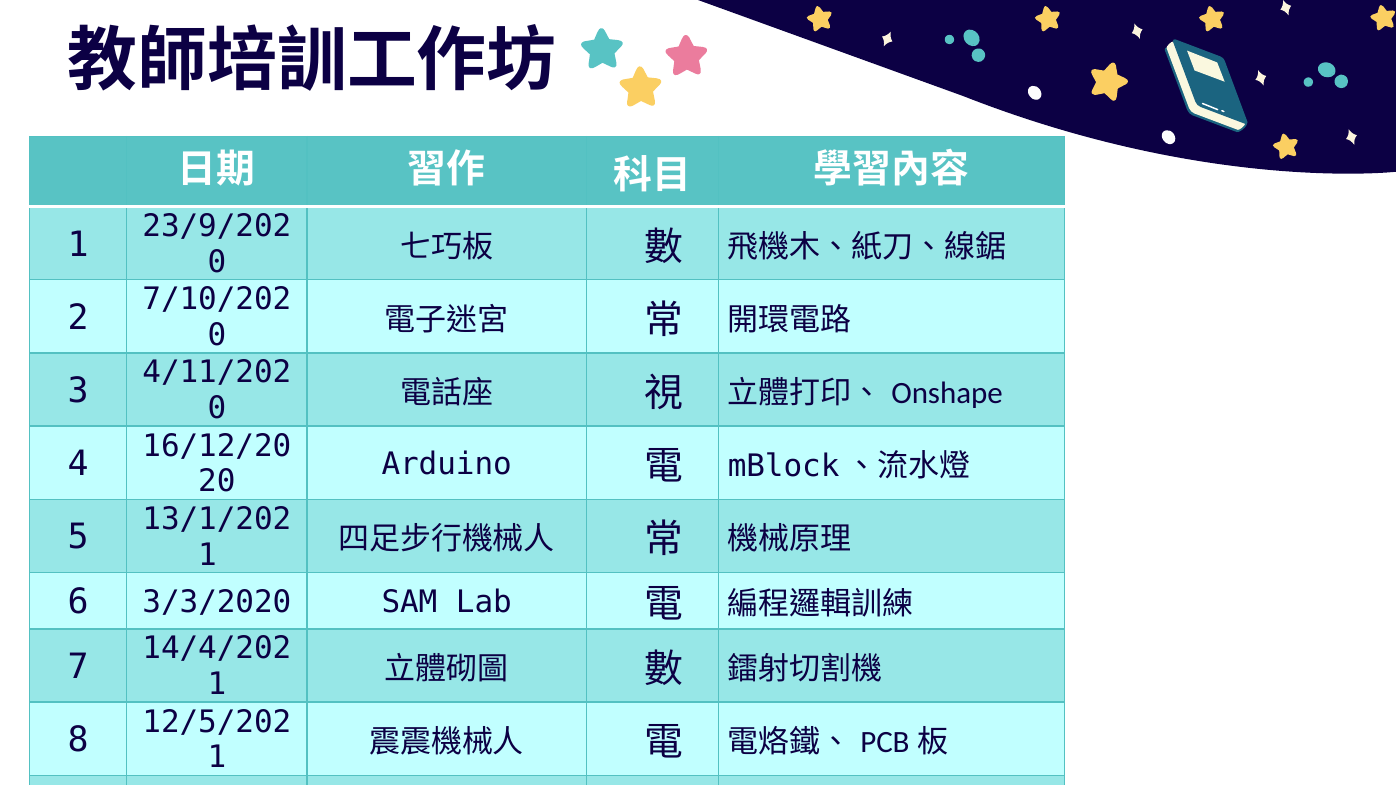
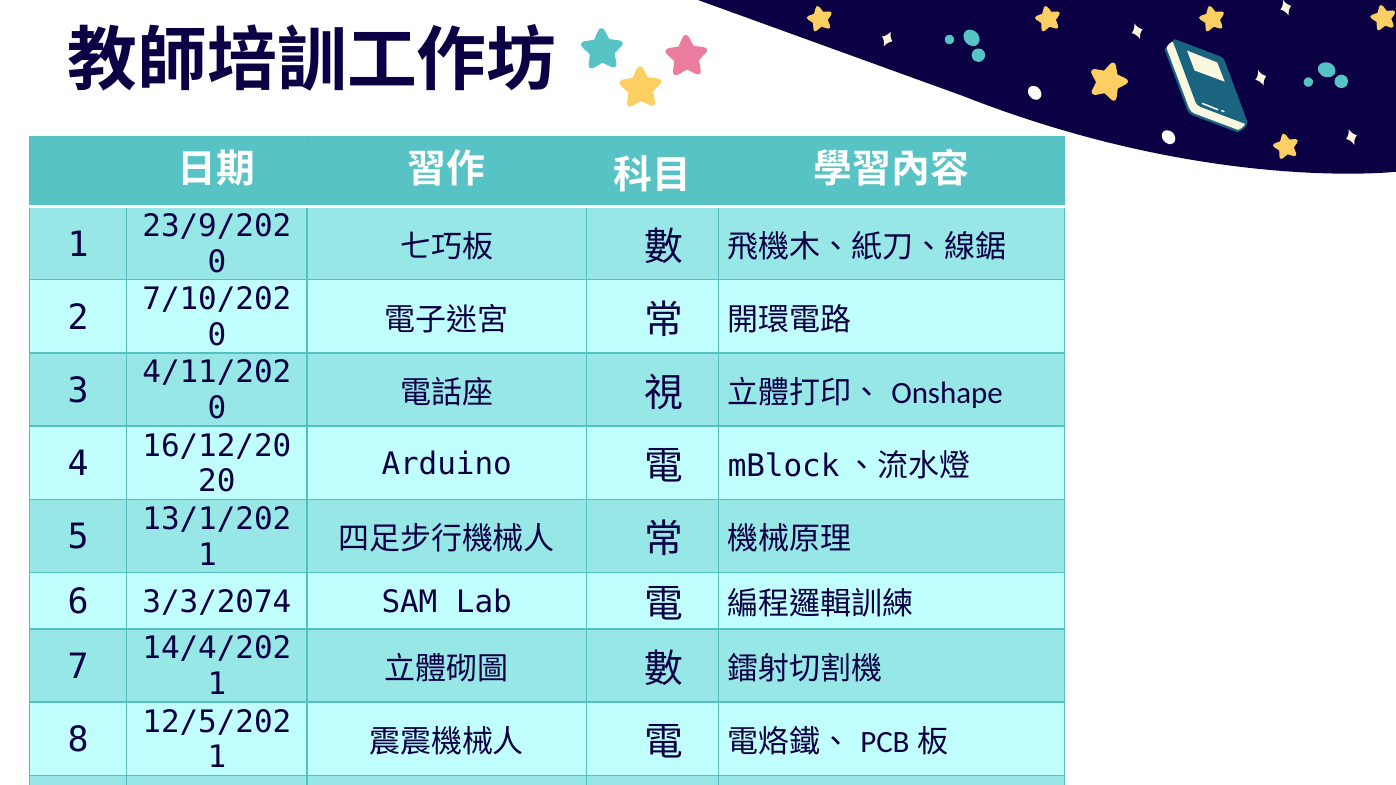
3/3/2020: 3/3/2020 -> 3/3/2074 (217, 602)
